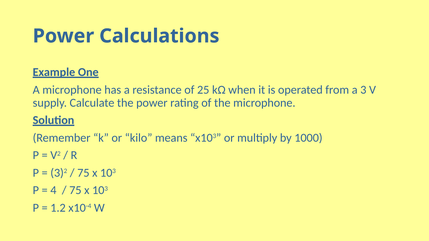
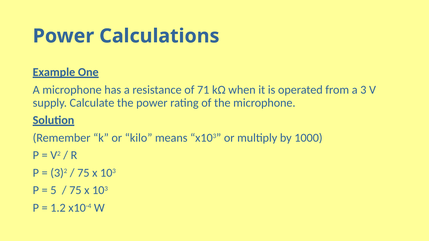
25: 25 -> 71 (203, 90)
4: 4 -> 5 (53, 190)
